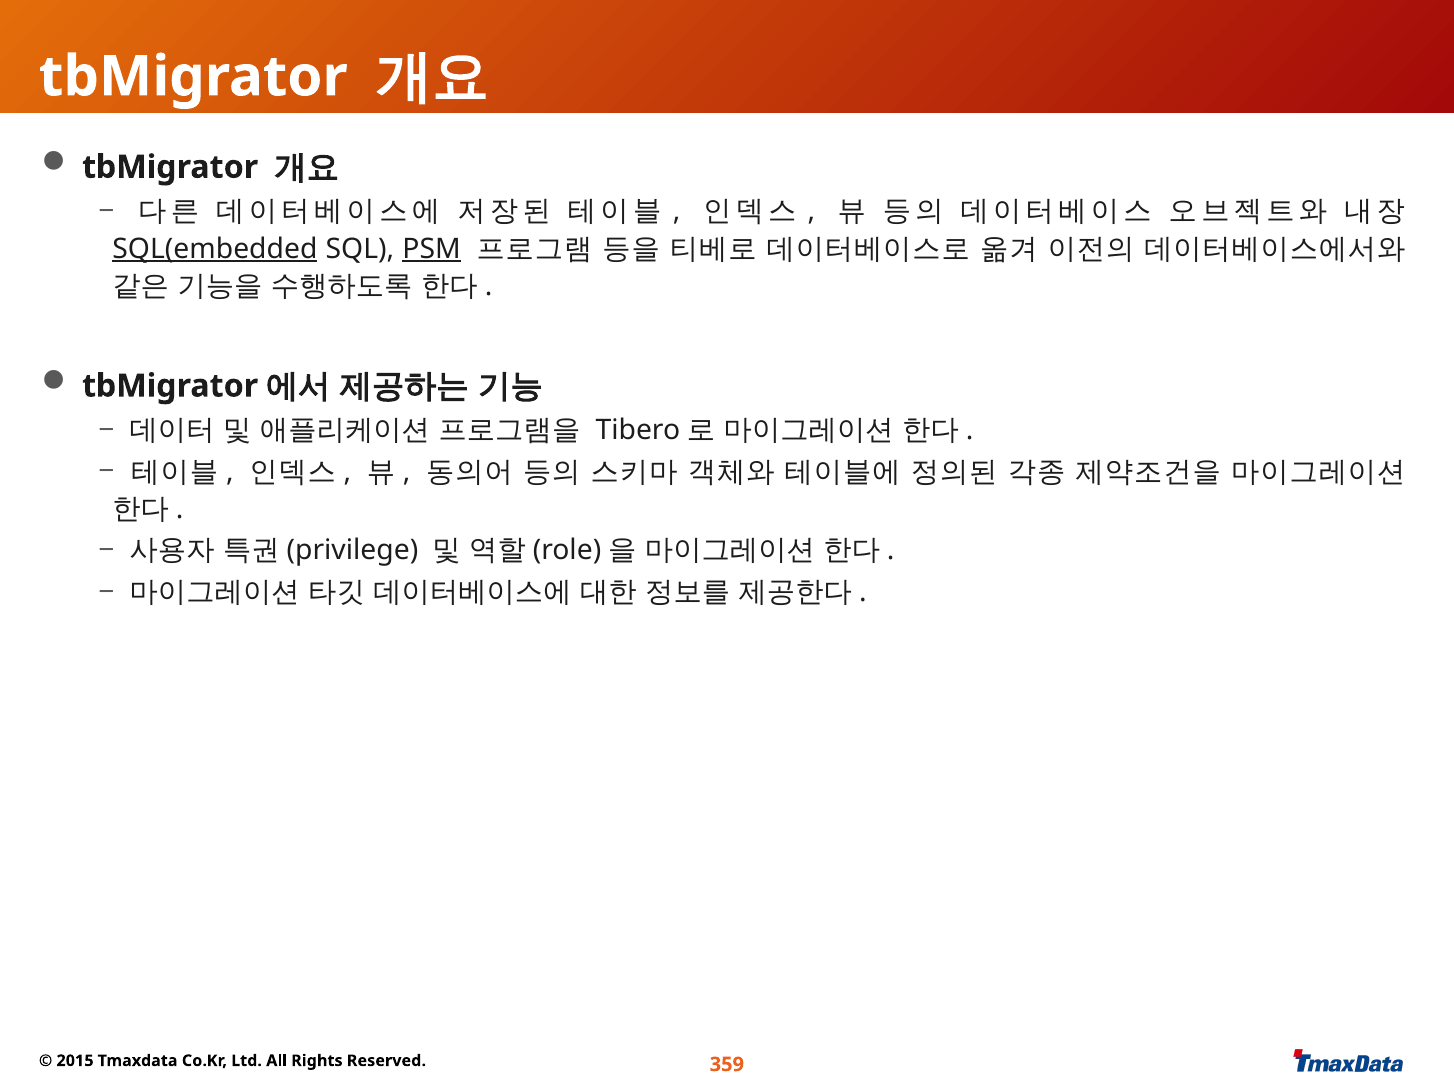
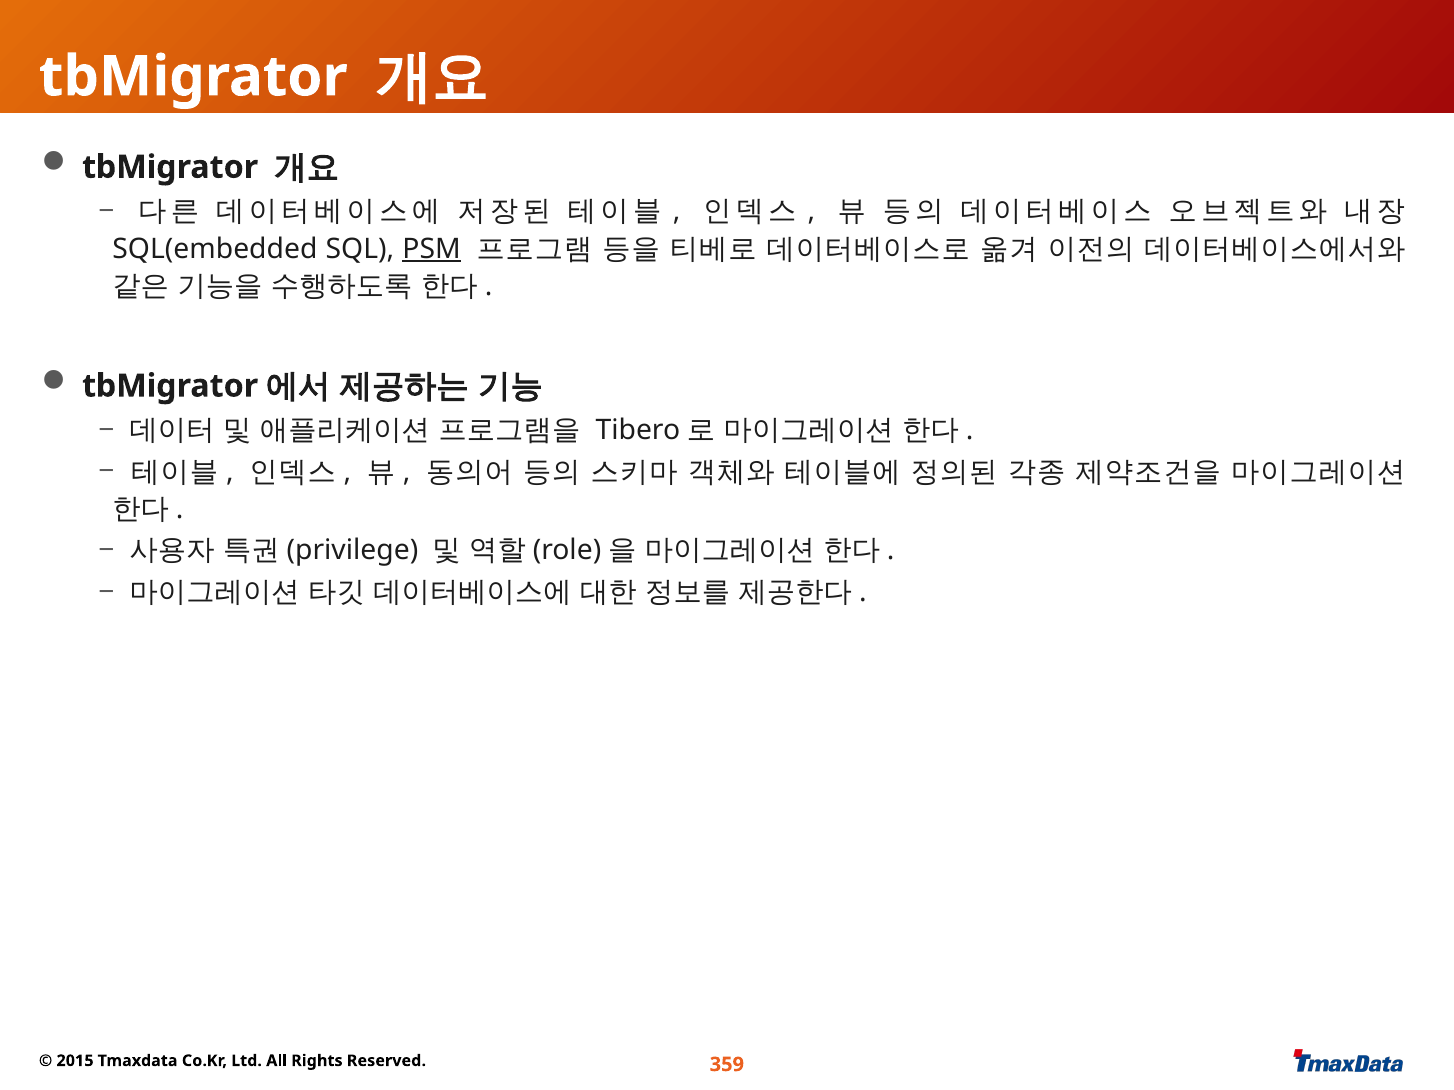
SQL(embedded underline: present -> none (215, 249)
